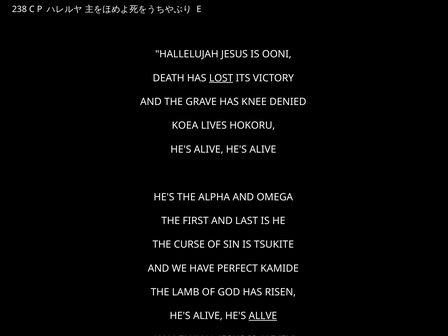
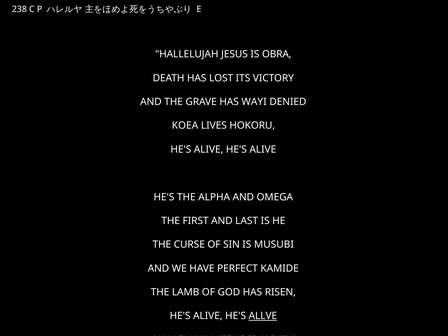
OONI: OONI -> OBRA (277, 54)
LOST underline: present -> none (221, 78)
KNEE: KNEE -> WAYI (254, 102)
TSUKITE: TSUKITE -> MUSUBI (274, 245)
